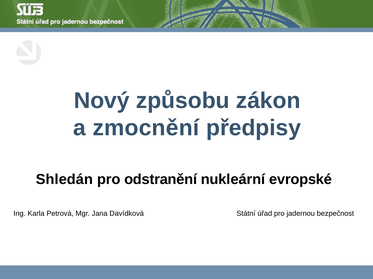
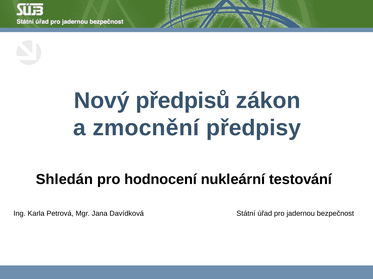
způsobu: způsobu -> předpisů (183, 101)
odstranění: odstranění -> hodnocení (161, 180)
evropské: evropské -> testování (301, 180)
